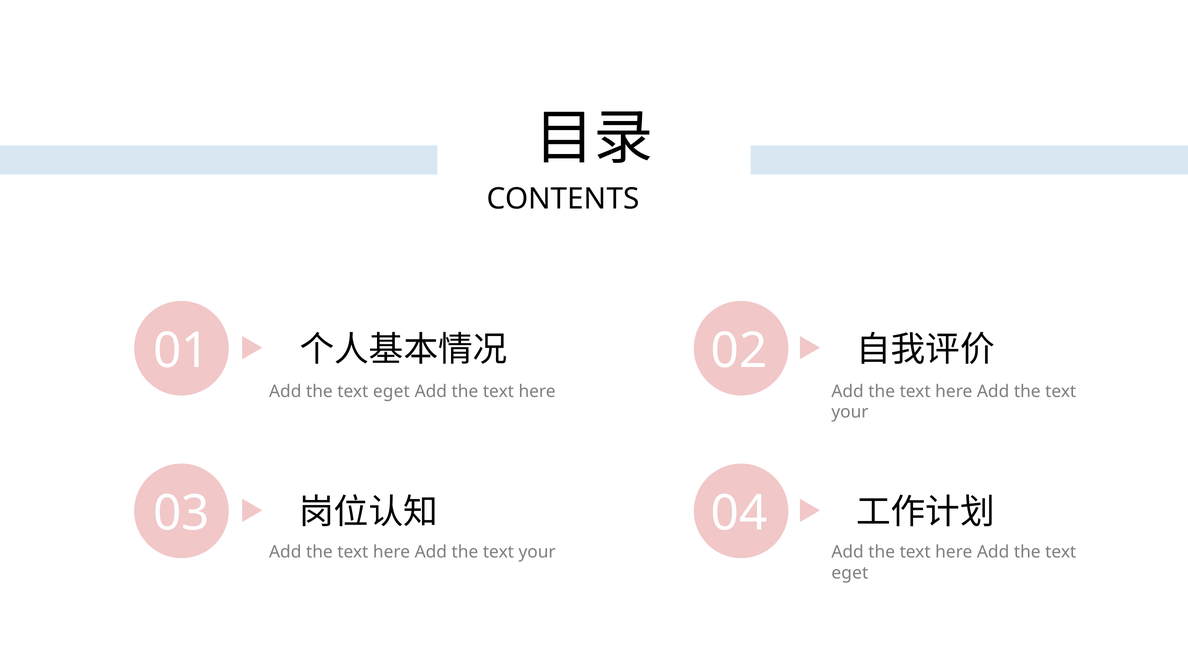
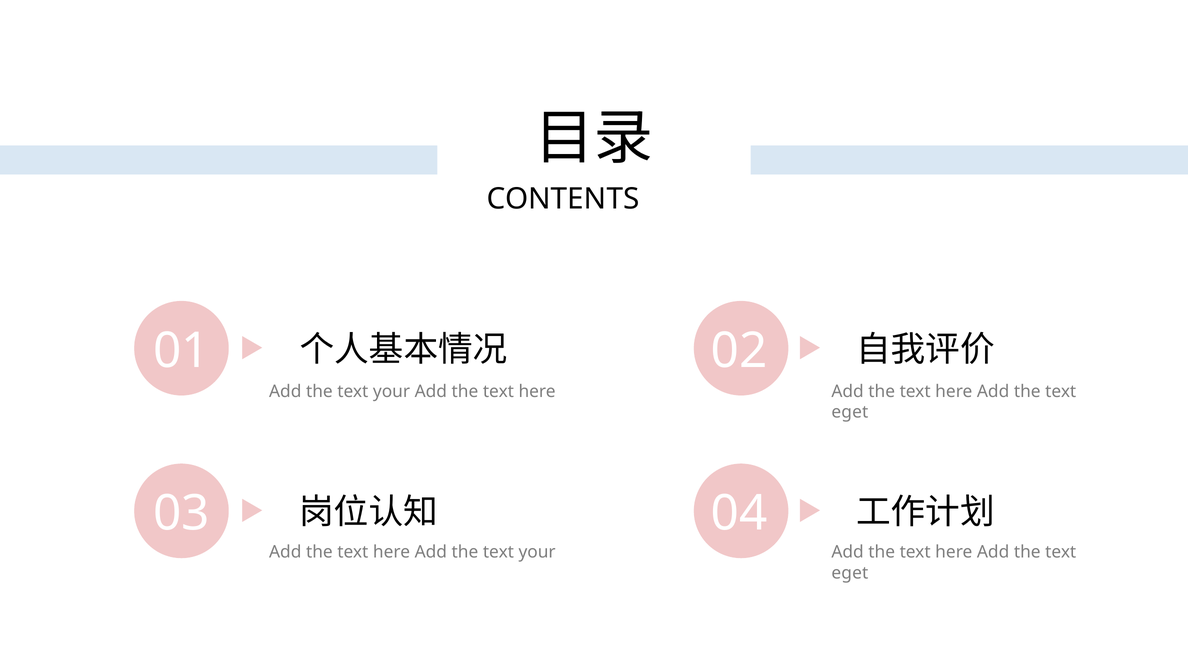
eget: eget -> your (391, 392)
your: your -> eget (850, 412)
